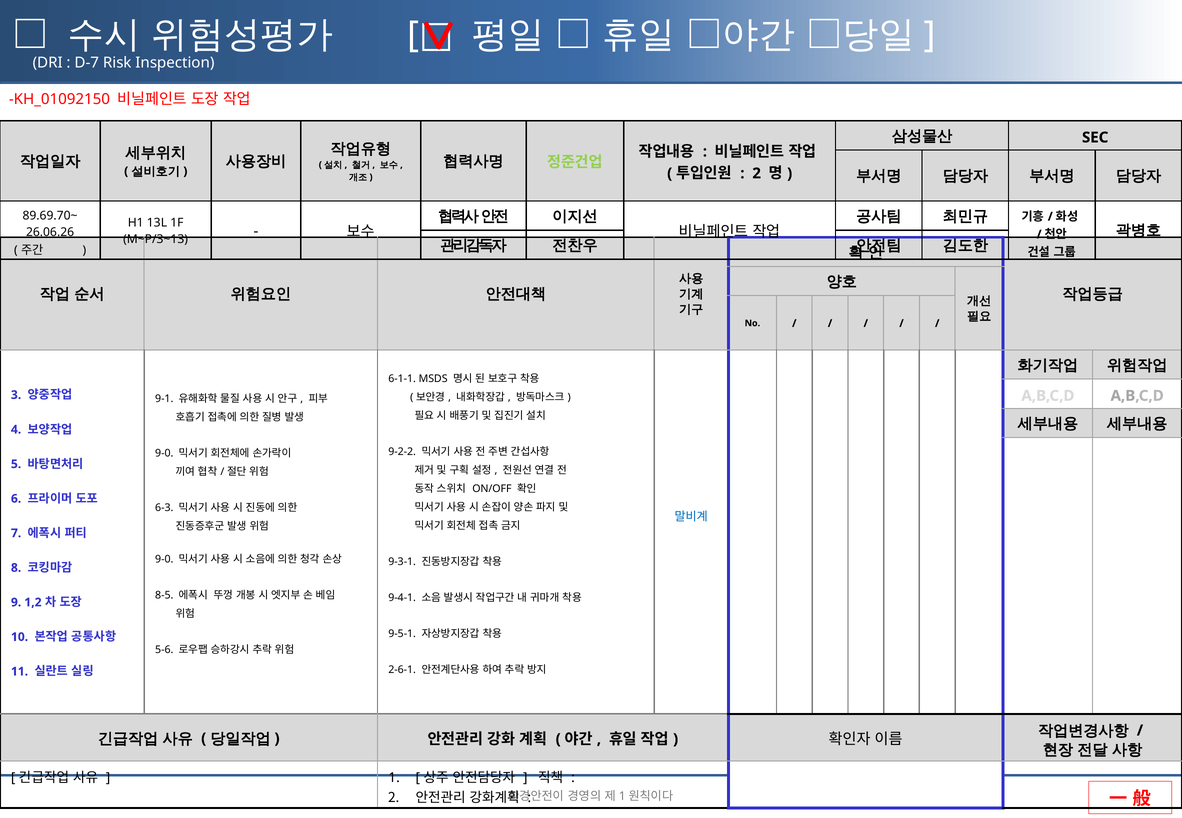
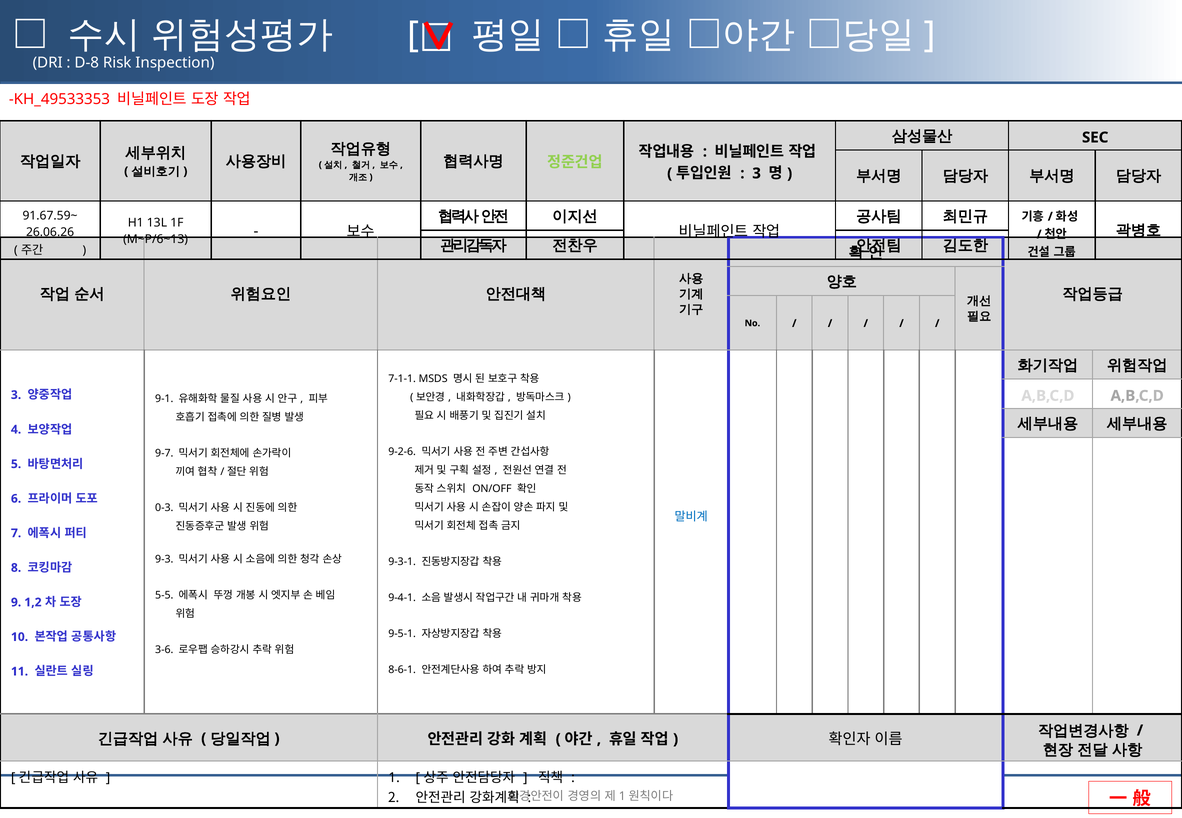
D-7: D-7 -> D-8 (87, 63)
KH_01092150: KH_01092150 -> KH_49533353 (59, 99)
2: 2 -> 3 (757, 173)
89.69.70~: 89.69.70~ -> 91.67.59~ (50, 216)
M~P/3~13: M~P/3~13 -> M~P/6~13 (156, 239)
6-1-1: 6-1-1 -> 7-1-1 (402, 379)
9-2-2: 9-2-2 -> 9-2-6 (402, 452)
9-0: 9-0 -> 9-7 (164, 454)
6-3: 6-3 -> 0-3 (164, 508)
9-0: 9-0 -> 9-3 (164, 559)
8-5: 8-5 -> 5-5 (164, 595)
5-6: 5-6 -> 3-6 (164, 650)
2-6-1: 2-6-1 -> 8-6-1 (402, 670)
